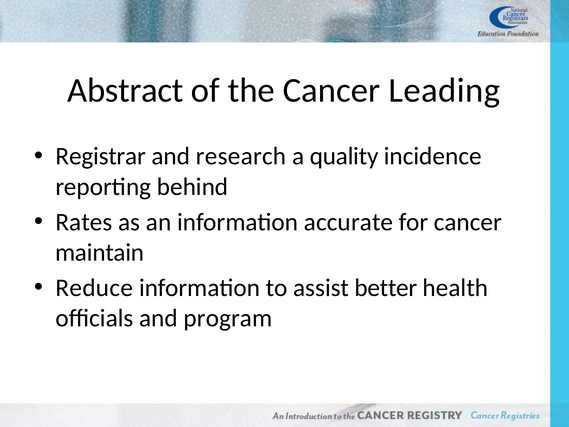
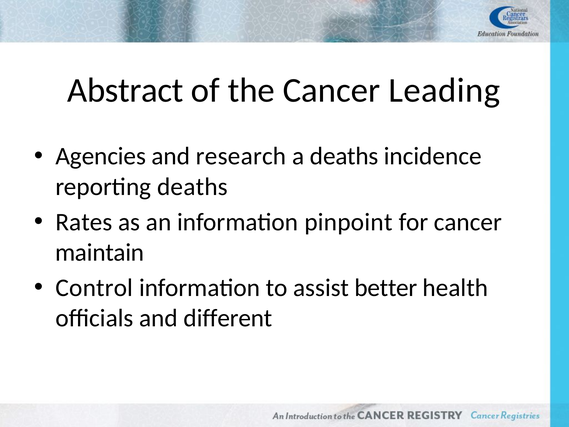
Registrar: Registrar -> Agencies (101, 156)
a quality: quality -> deaths (344, 156)
reporting behind: behind -> deaths (192, 187)
accurate: accurate -> pinpoint (348, 222)
Reduce: Reduce -> Control (94, 288)
program: program -> different (228, 318)
